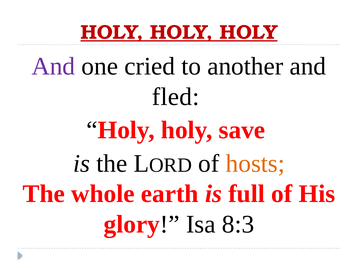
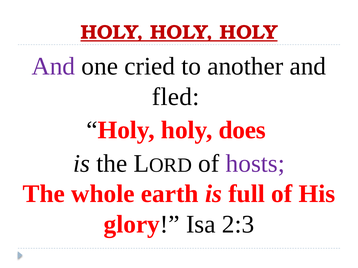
save: save -> does (242, 130)
hosts colour: orange -> purple (255, 164)
8:3: 8:3 -> 2:3 (238, 225)
